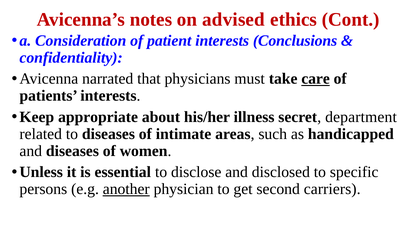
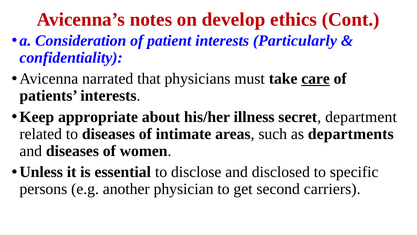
advised: advised -> develop (234, 20)
Conclusions: Conclusions -> Particularly (295, 41)
handicapped: handicapped -> departments (351, 134)
another underline: present -> none (126, 189)
